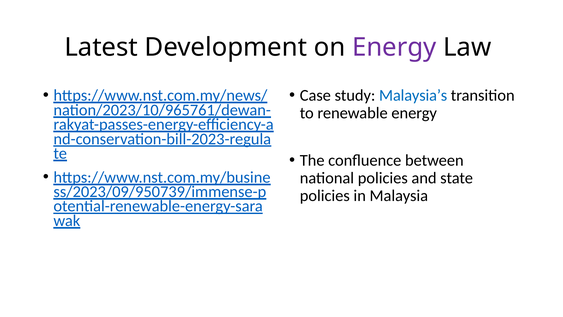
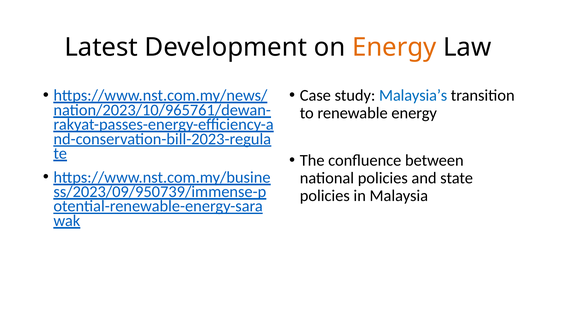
Energy colour: purple -> orange (394, 47)
